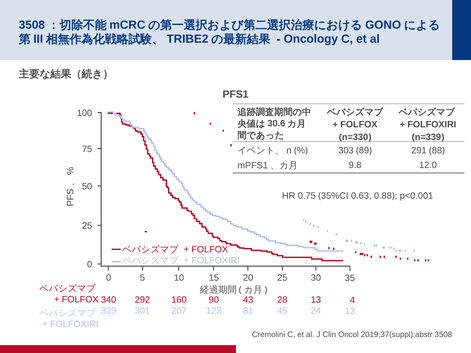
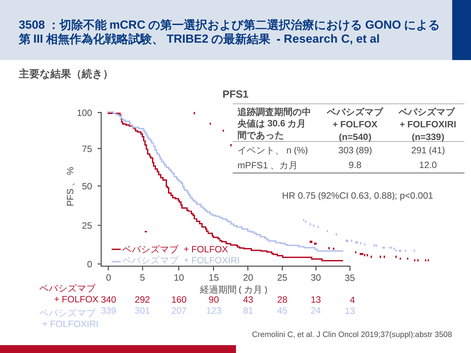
Oncology: Oncology -> Research (311, 39)
n=330: n=330 -> n=540 (355, 137)
88: 88 -> 41 (437, 151)
35%CI: 35%CI -> 92%CI (335, 196)
